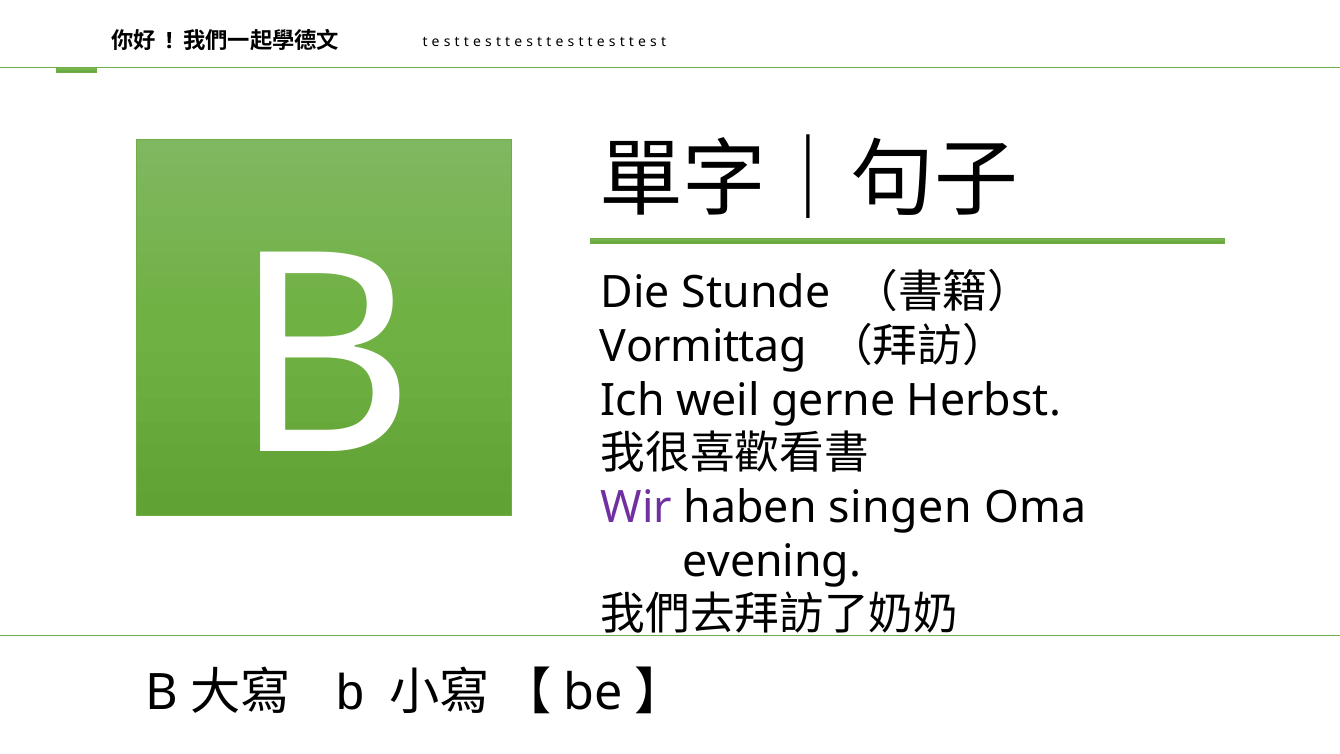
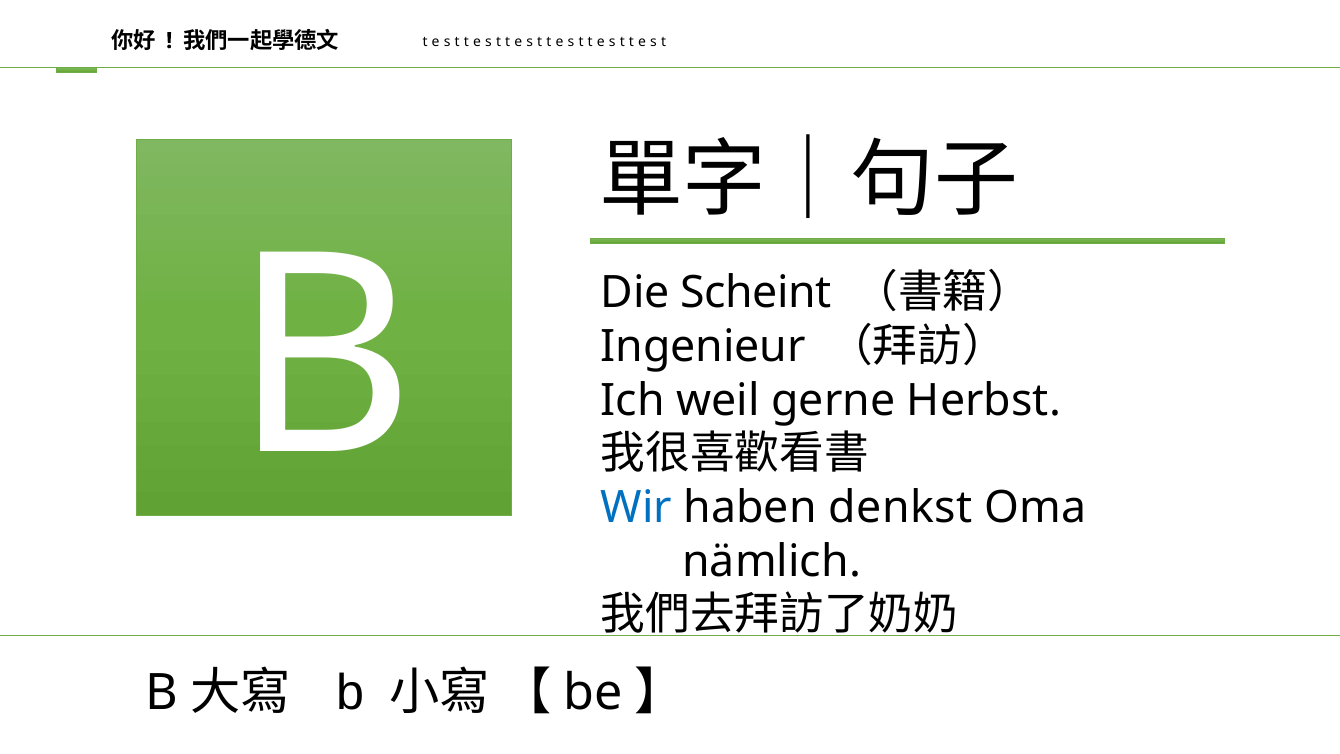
Stunde: Stunde -> Scheint (756, 293)
Vormittag: Vormittag -> Ingenieur (703, 347)
Wir colour: purple -> blue (636, 508)
singen: singen -> denkst (900, 508)
evening: evening -> nämlich (772, 561)
